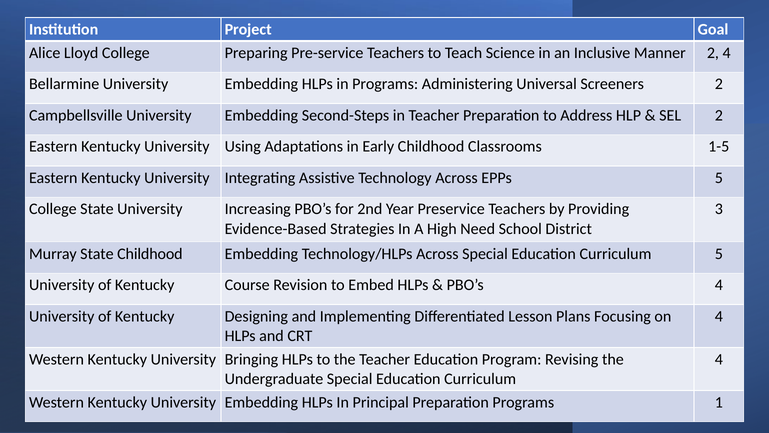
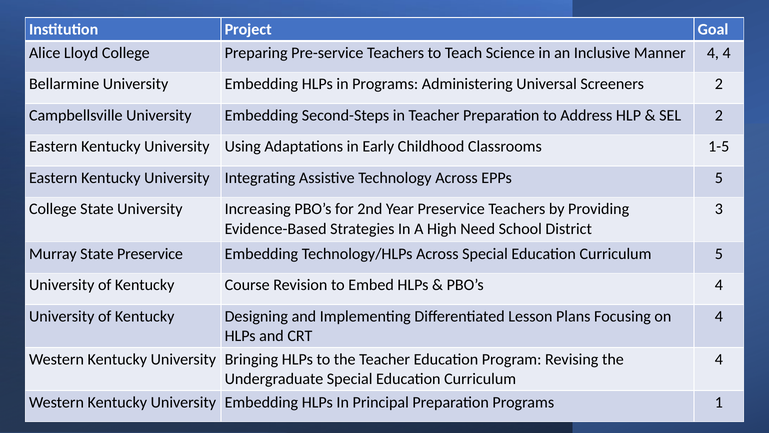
Manner 2: 2 -> 4 (713, 53)
State Childhood: Childhood -> Preservice (150, 253)
